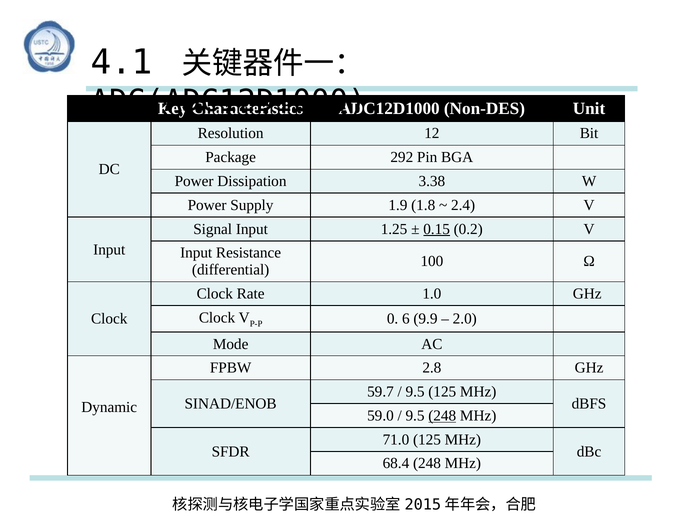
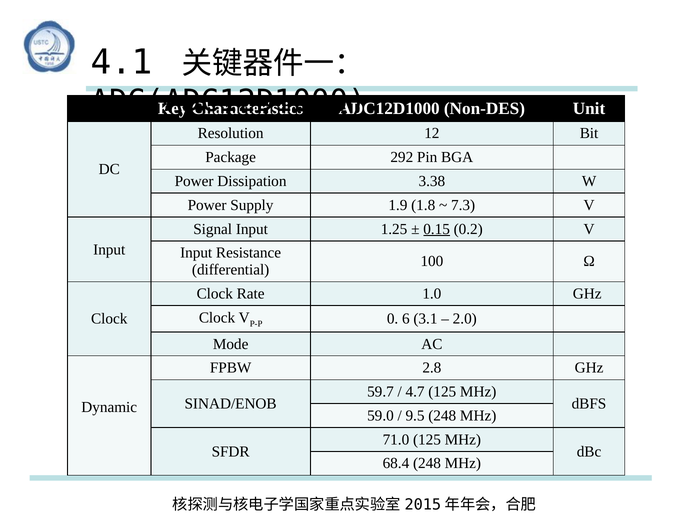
2.4: 2.4 -> 7.3 (463, 205)
9.9: 9.9 -> 3.1 (425, 318)
9.5: 9.5 -> 4.7 (415, 391)
248 underline: present -> none (442, 415)
